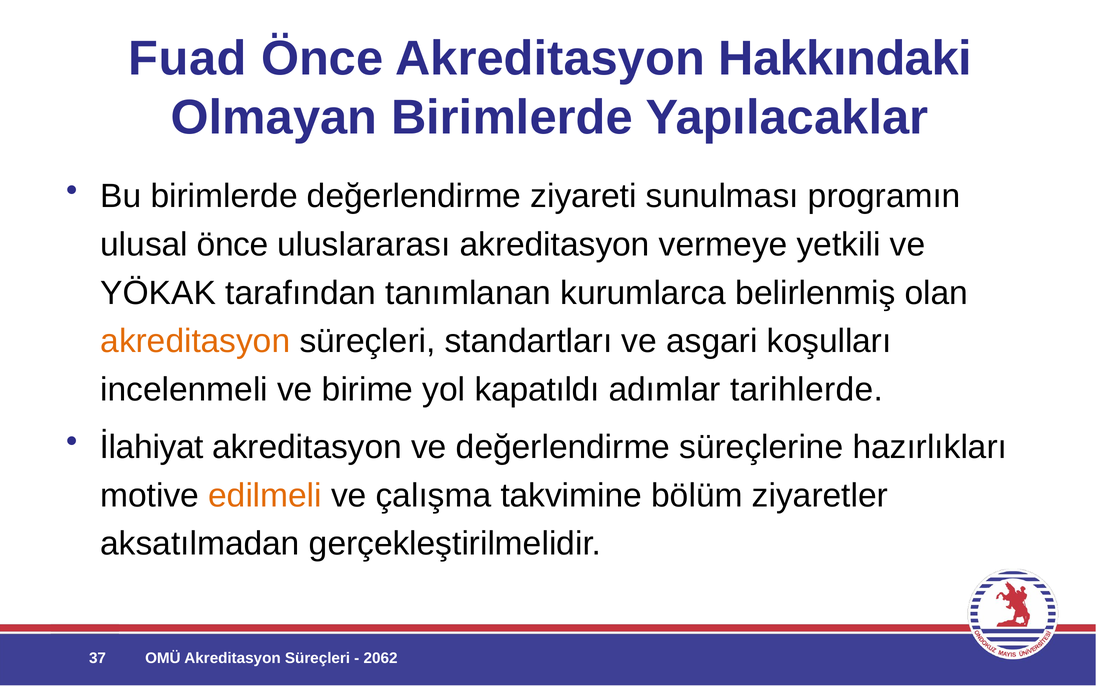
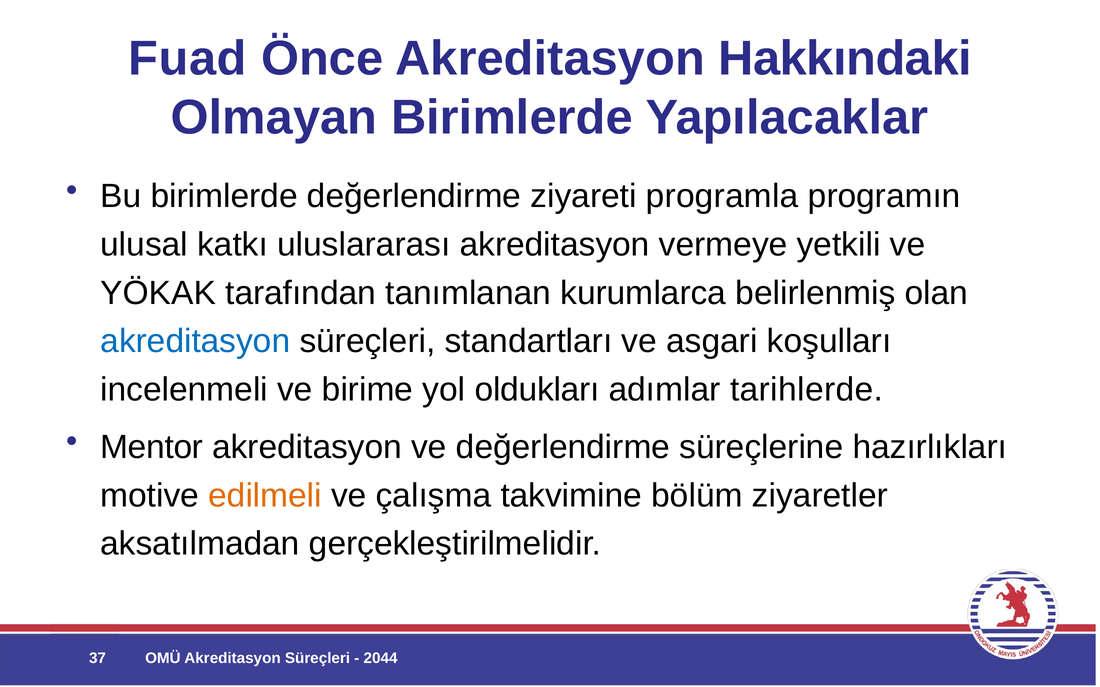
sunulması: sunulması -> programla (722, 196)
ulusal önce: önce -> katkı (232, 245)
akreditasyon colour: orange -> blue (195, 342)
kapatıldı: kapatıldı -> oldukları (537, 390)
İlahiyat: İlahiyat -> Mentor (152, 448)
2062: 2062 -> 2044 (381, 659)
